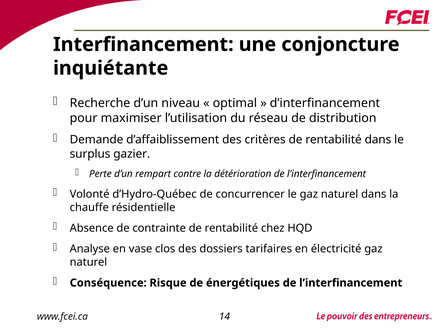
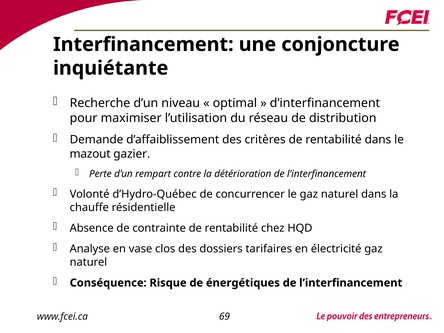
surplus: surplus -> mazout (90, 154)
14: 14 -> 69 (224, 317)
